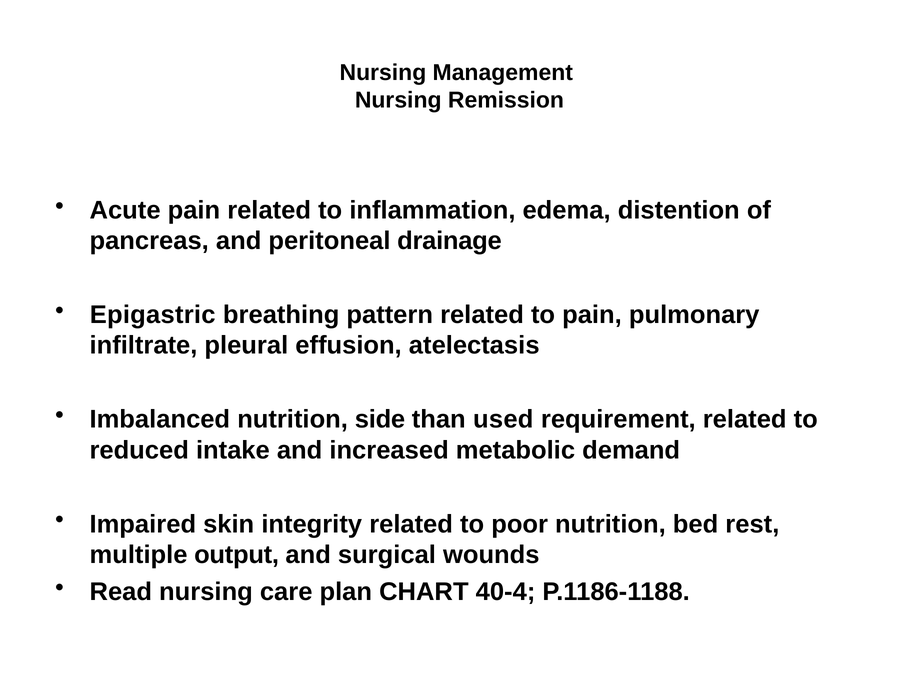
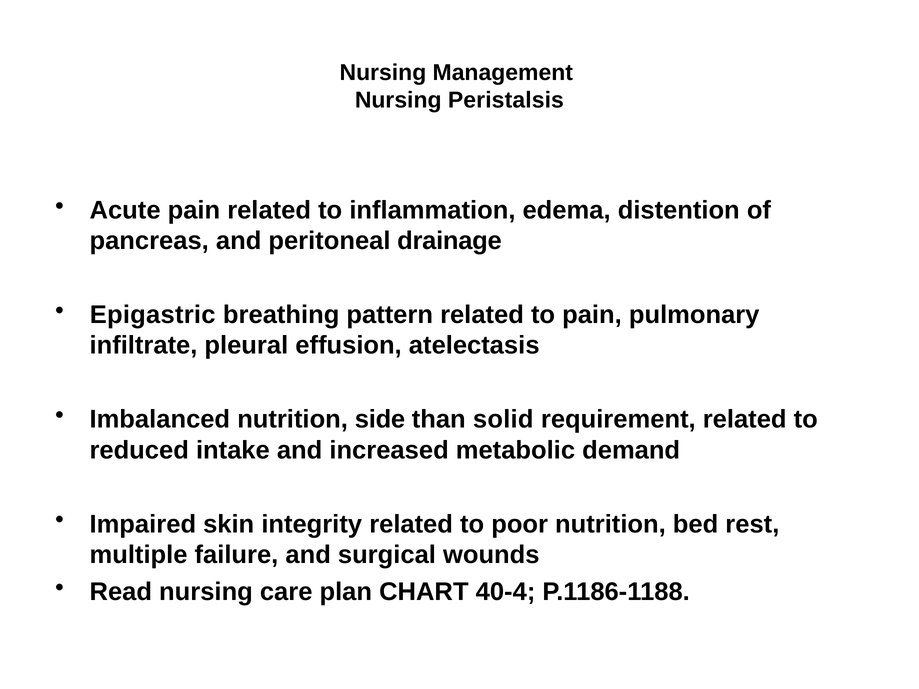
Remission: Remission -> Peristalsis (506, 100)
used: used -> solid (503, 420)
output: output -> failure (236, 555)
